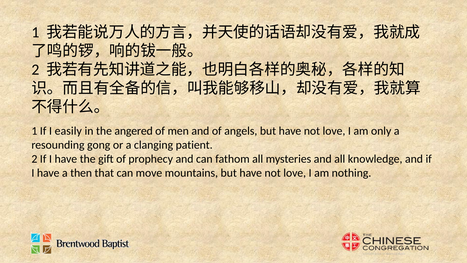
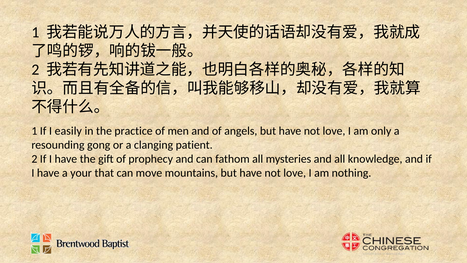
angered: angered -> practice (134, 131)
then: then -> your (81, 173)
